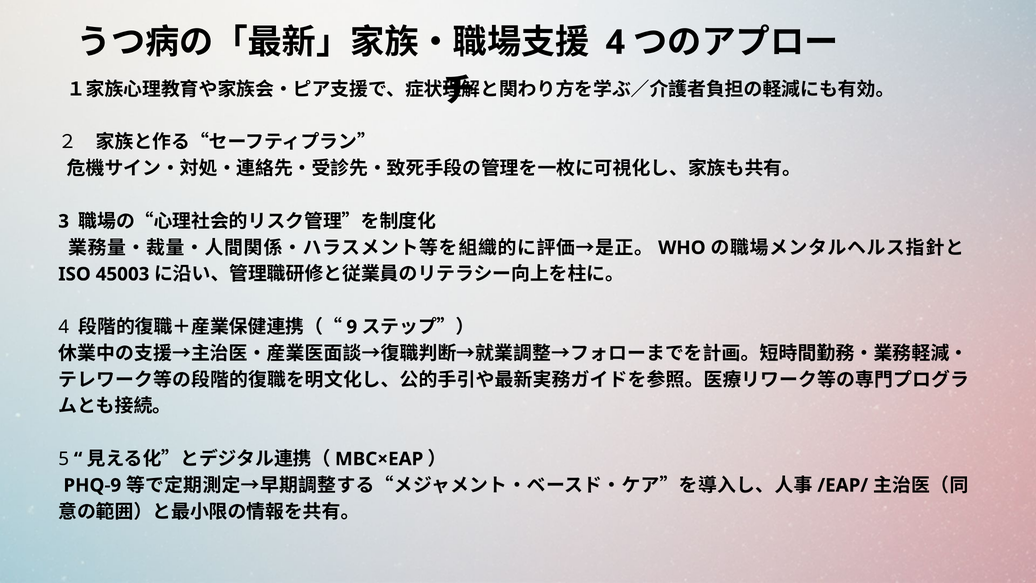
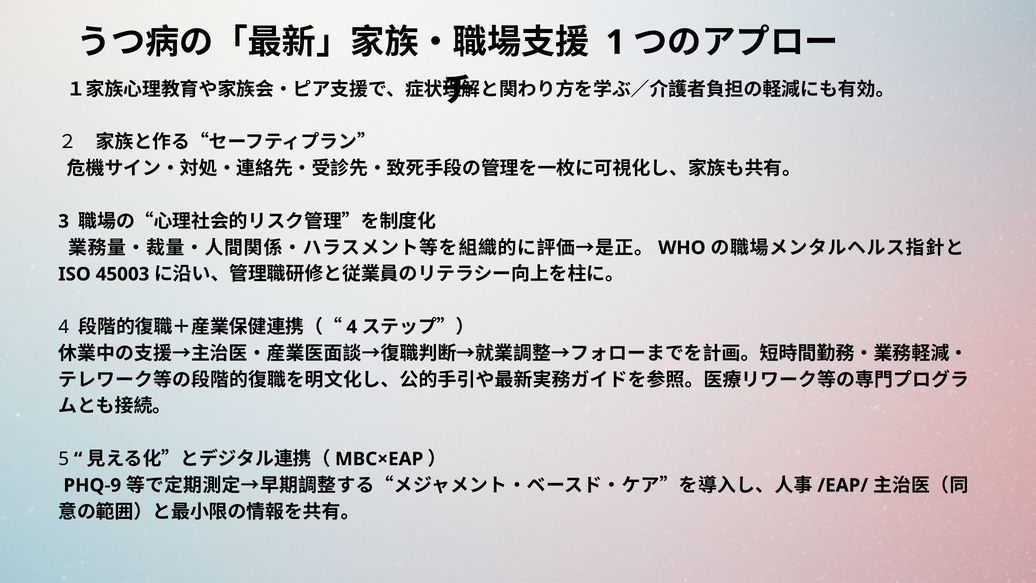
4: 4 -> 1 (615, 42)
9: 9 -> 4 (352, 327)
